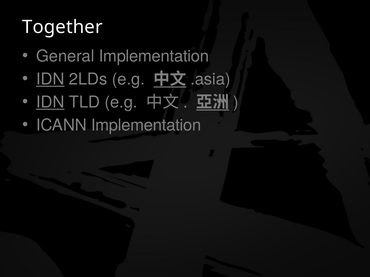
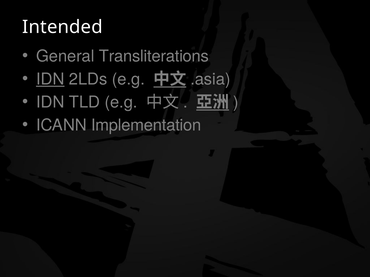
Together: Together -> Intended (62, 27)
General Implementation: Implementation -> Transliterations (154, 56)
IDN underline: present -> none (50, 102)
